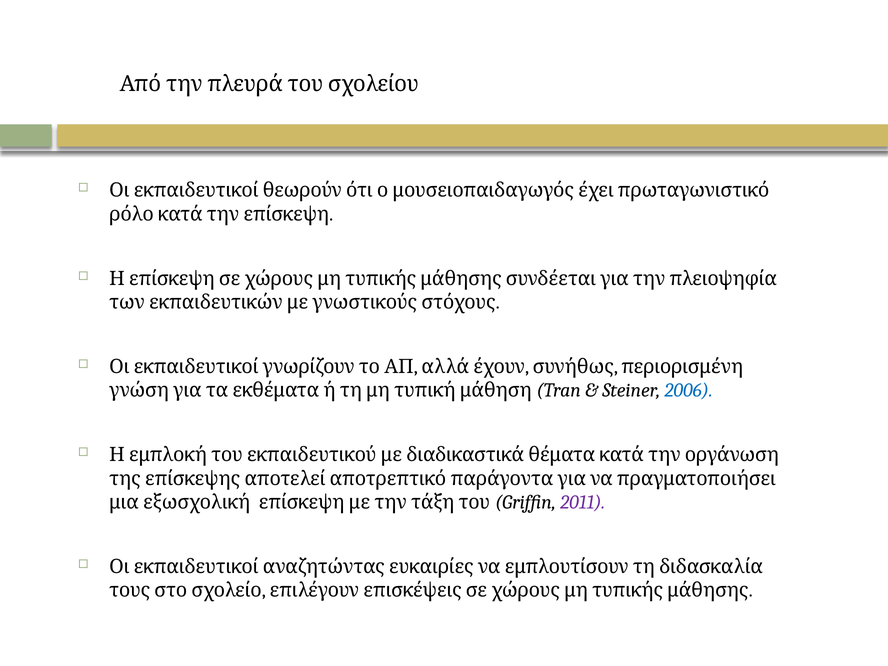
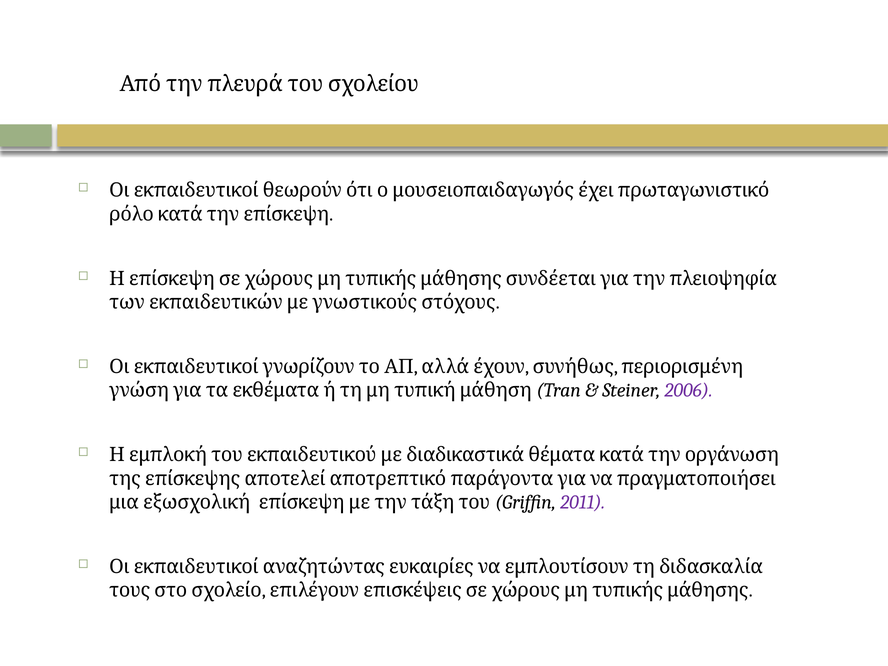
2006 colour: blue -> purple (689, 390)
